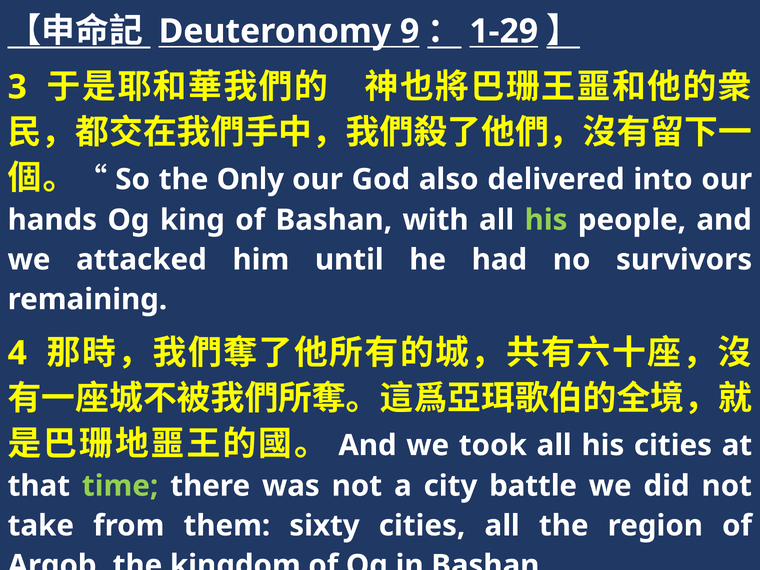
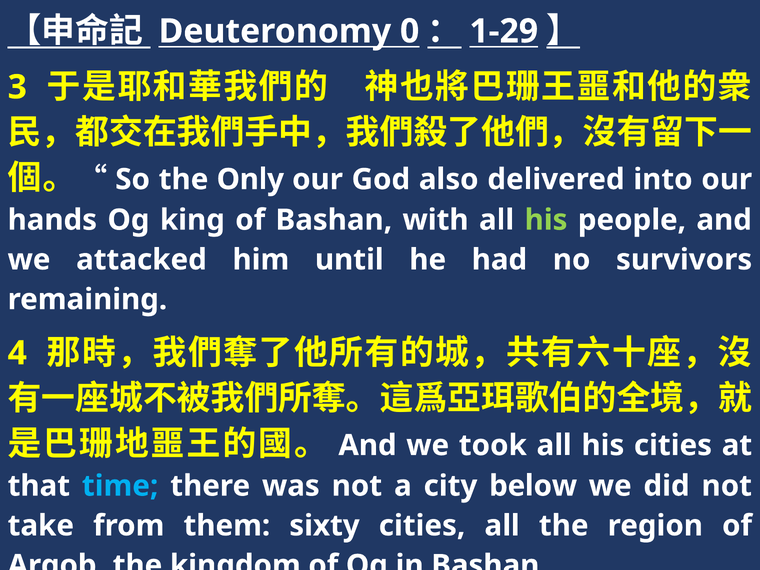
9: 9 -> 0 (410, 31)
time colour: light green -> light blue (120, 486)
battle: battle -> below (533, 486)
